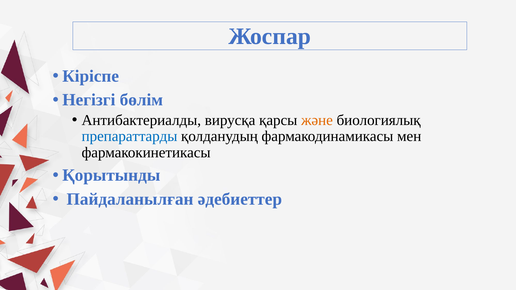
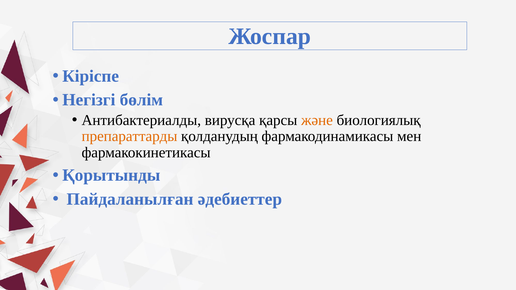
препараттарды colour: blue -> orange (129, 136)
